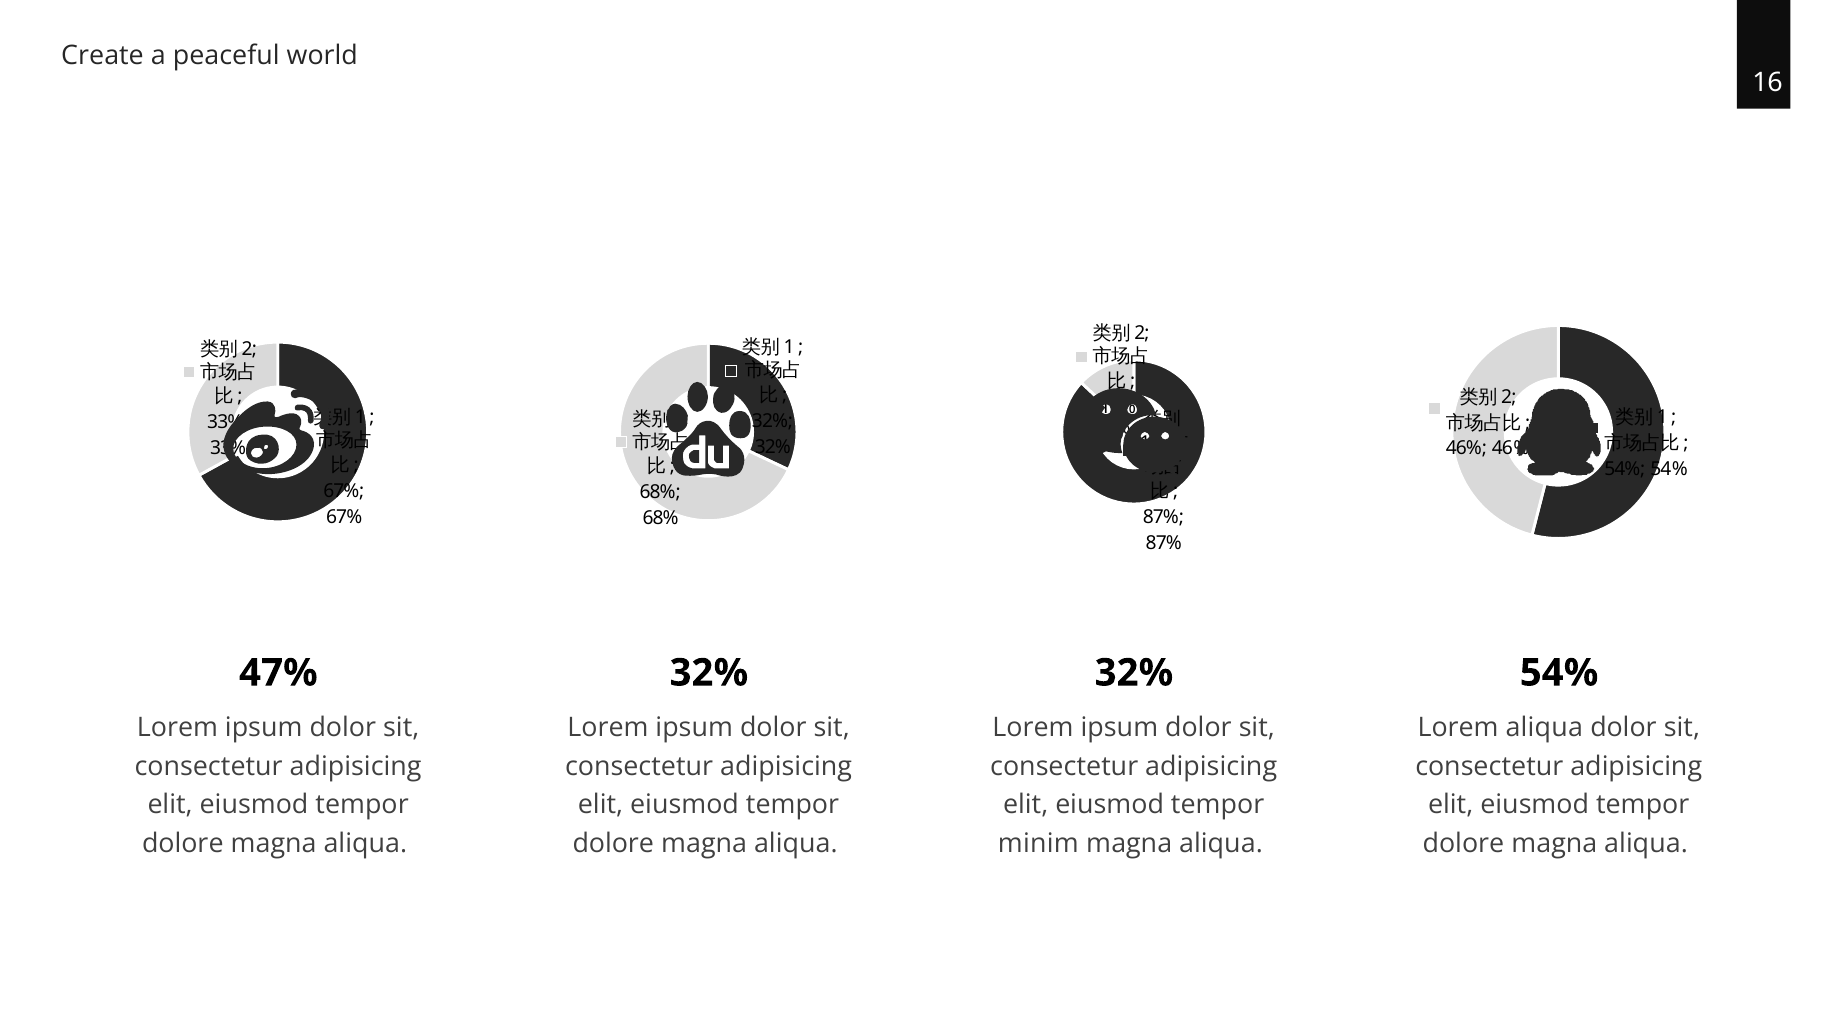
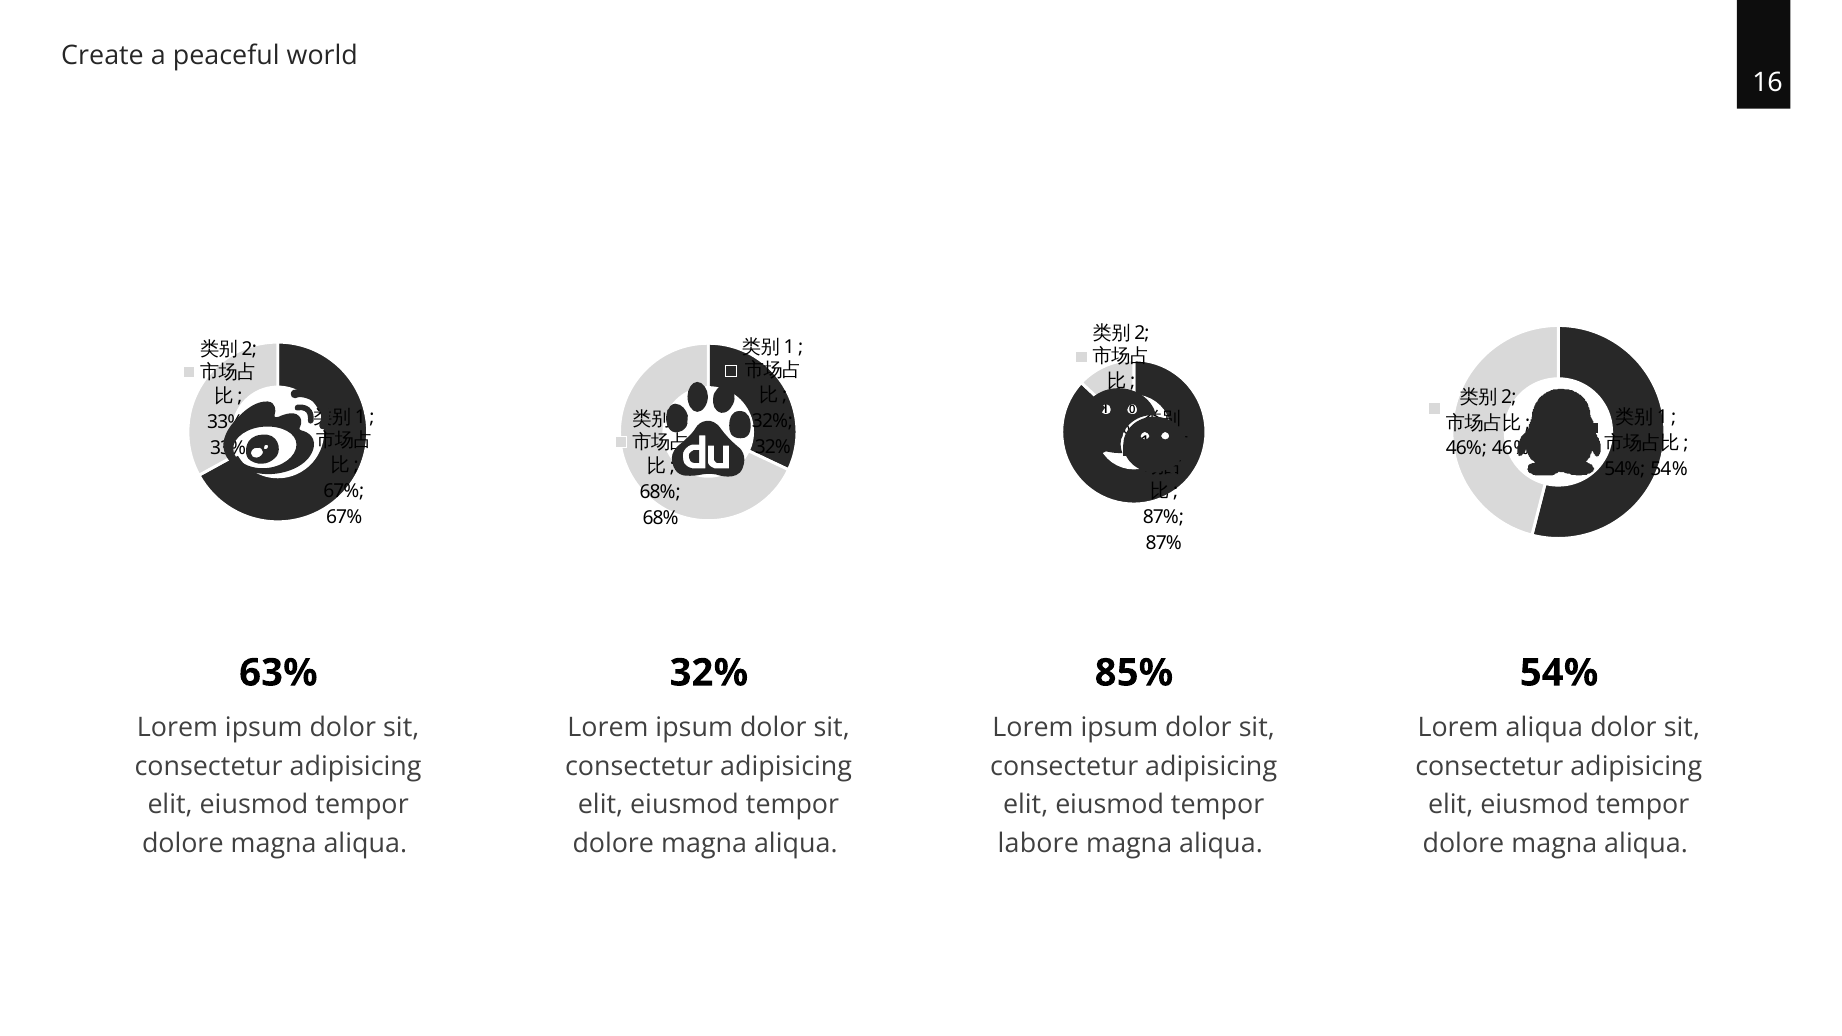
47%: 47% -> 63% (278, 673)
32%: 32% -> 85% (1134, 673)
minim: minim -> labore (1038, 844)
